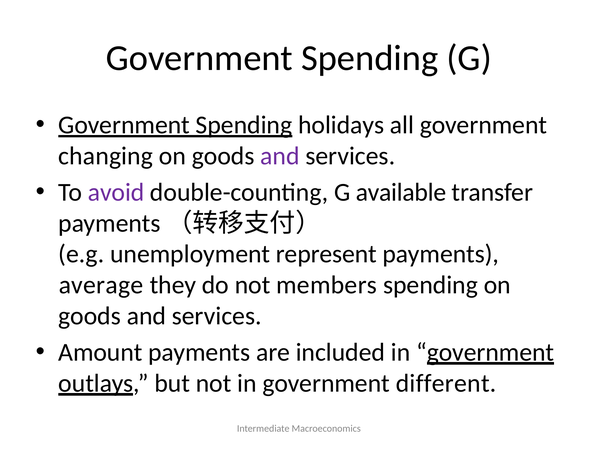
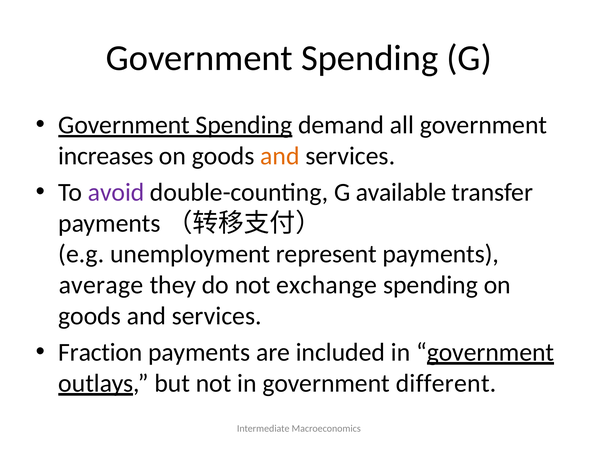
holidays: holidays -> demand (341, 125)
changing: changing -> increases (106, 156)
and colour: purple -> orange (280, 156)
members: members -> exchange (327, 285)
Amount: Amount -> Fraction (100, 352)
